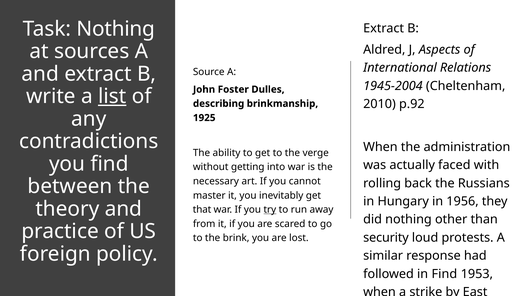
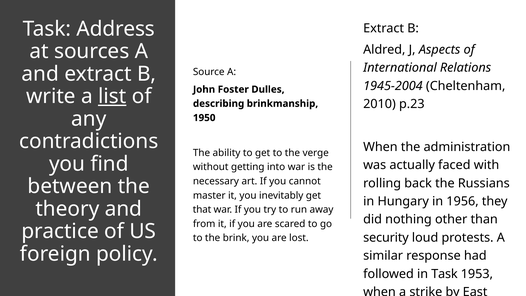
Task Nothing: Nothing -> Address (116, 29)
p.92: p.92 -> p.23 (412, 104)
1925: 1925 -> 1950 (204, 118)
try underline: present -> none (270, 210)
in Find: Find -> Task (444, 274)
